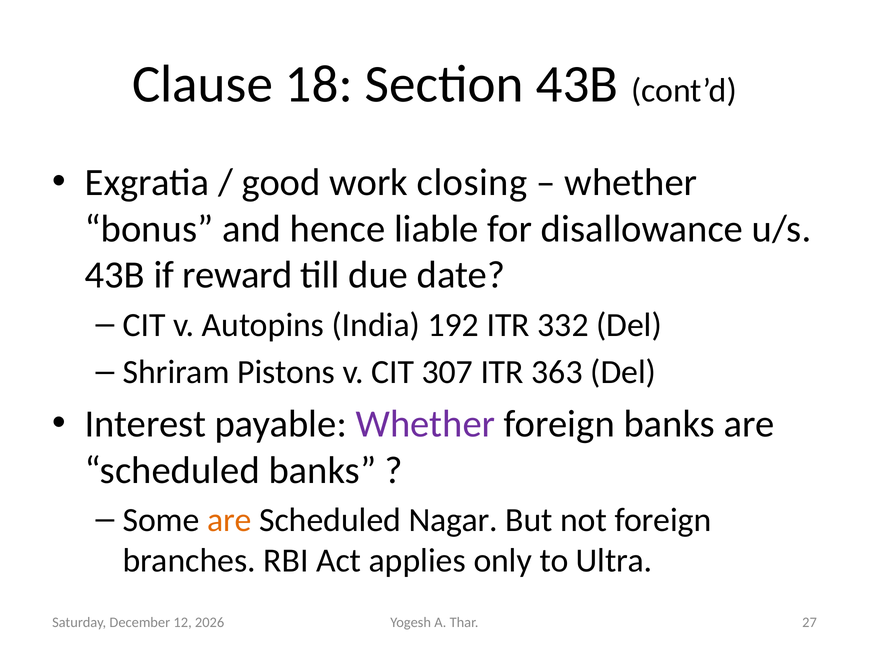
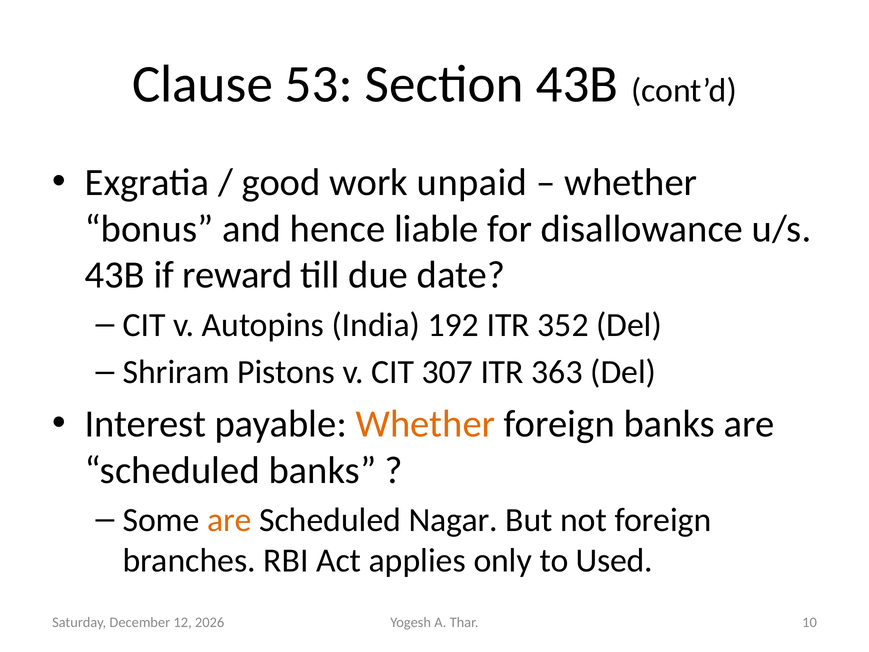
18: 18 -> 53 (319, 84)
closing: closing -> unpaid (472, 182)
332: 332 -> 352 (563, 325)
Whether colour: purple -> orange (425, 424)
Ultra: Ultra -> Used (614, 560)
27: 27 -> 10 (810, 622)
